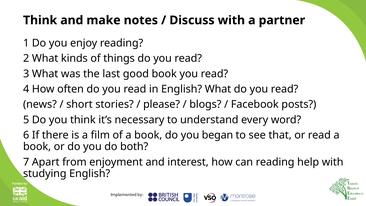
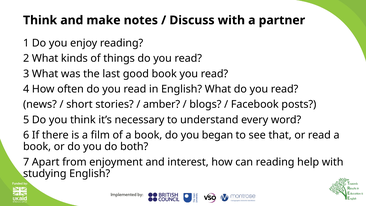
please: please -> amber (162, 104)
